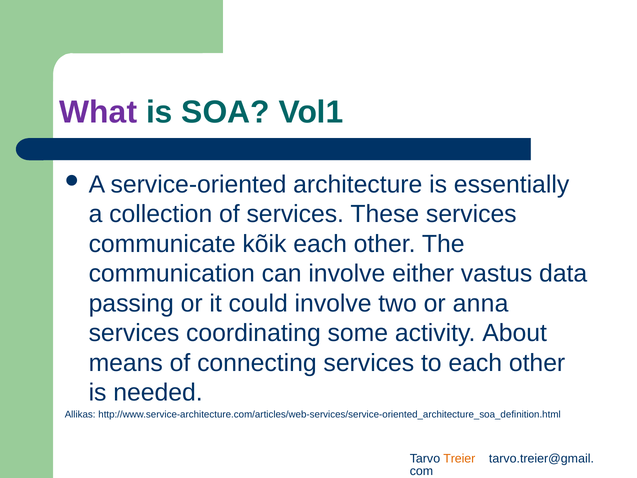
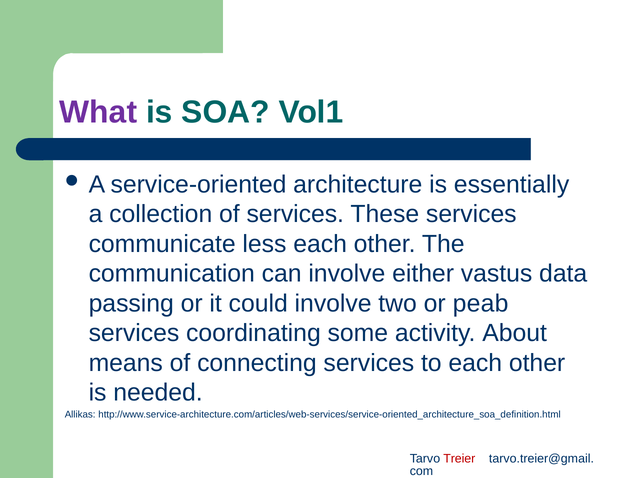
kõik: kõik -> less (264, 244)
anna: anna -> peab (481, 303)
Treier colour: orange -> red (459, 459)
